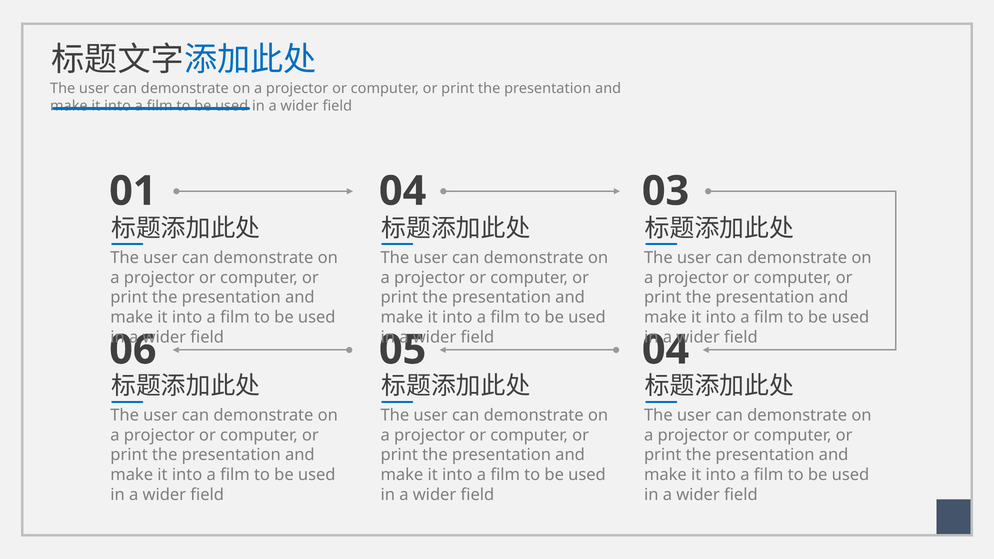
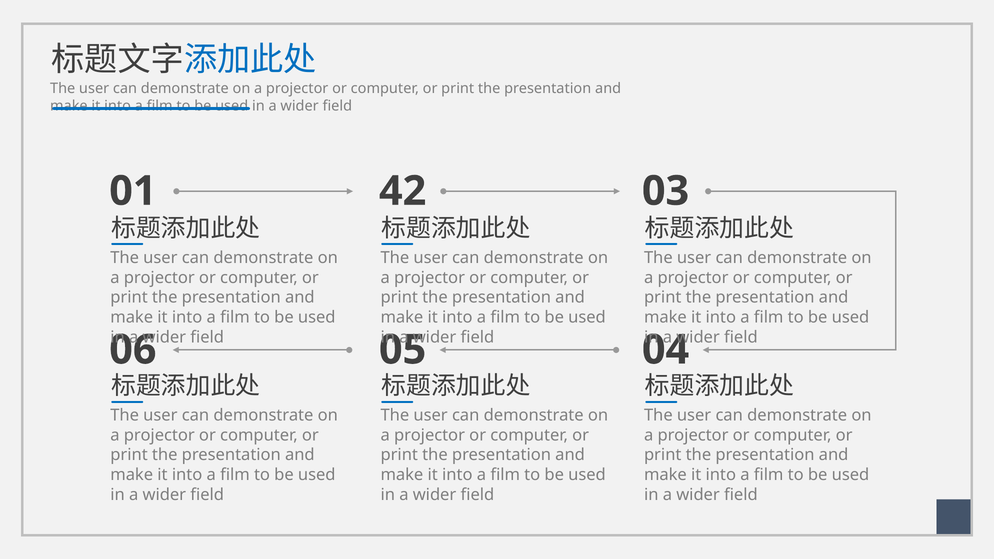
01 04: 04 -> 42 (403, 191)
